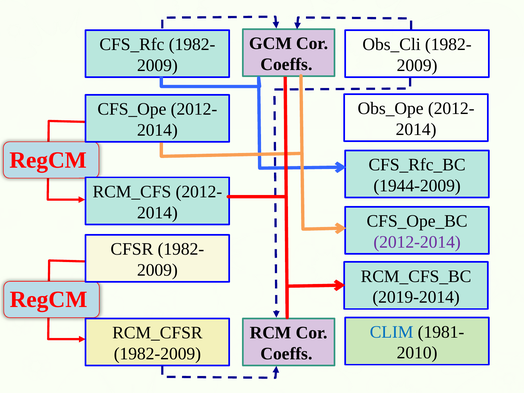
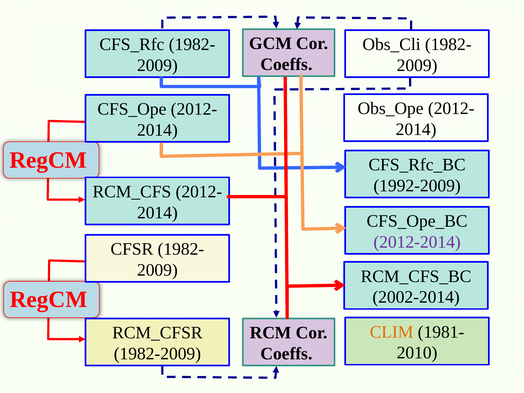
1944-2009: 1944-2009 -> 1992-2009 (417, 186)
2019-2014: 2019-2014 -> 2002-2014 (416, 297)
CLIM colour: blue -> orange (392, 332)
